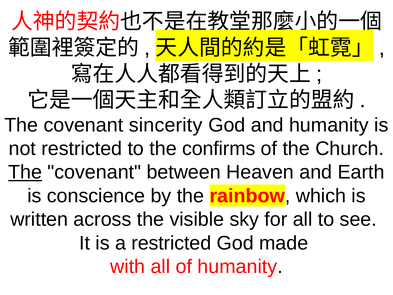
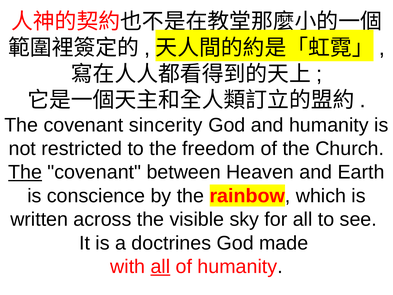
confirms: confirms -> freedom (219, 149)
a restricted: restricted -> doctrines (171, 243)
all underline: none -> present (160, 266)
